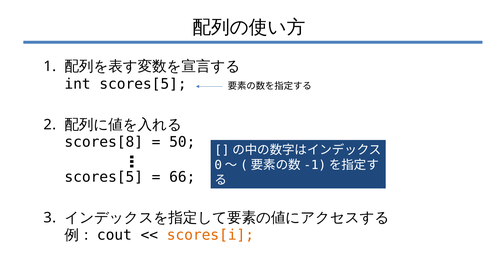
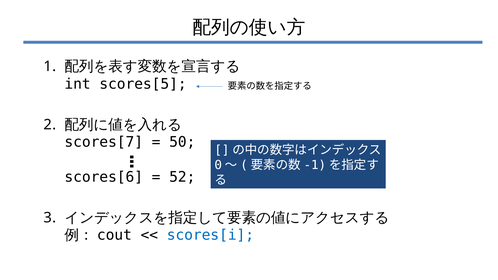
scores[8: scores[8 -> scores[7 (104, 142)
scores[5: scores[5 -> scores[6 (104, 177)
66: 66 -> 52 (182, 177)
scores[i colour: orange -> blue (210, 235)
